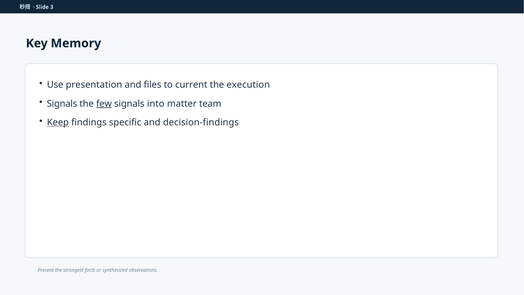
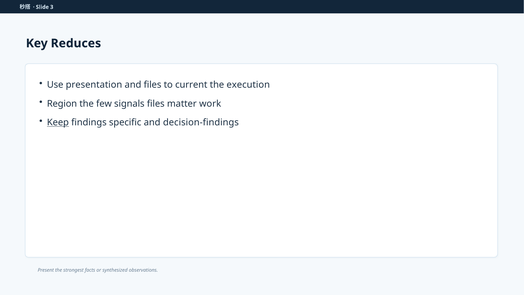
Memory: Memory -> Reduces (76, 43)
Signals: Signals -> Region (62, 104)
few underline: present -> none (104, 104)
signals into: into -> files (156, 104)
team: team -> work (210, 104)
